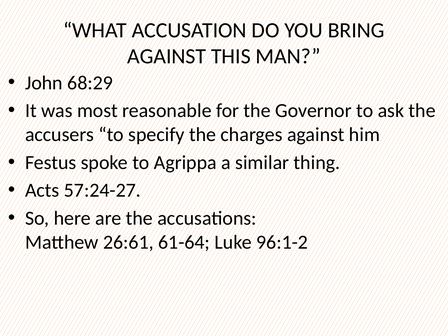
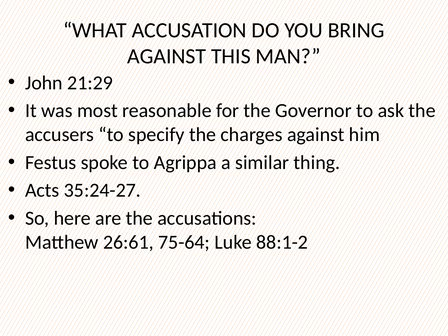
68:29: 68:29 -> 21:29 (90, 83)
57:24-27: 57:24-27 -> 35:24-27 (102, 190)
61-64: 61-64 -> 75-64 (184, 242)
96:1-2: 96:1-2 -> 88:1-2 (282, 242)
